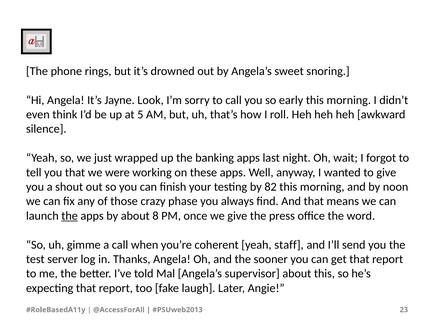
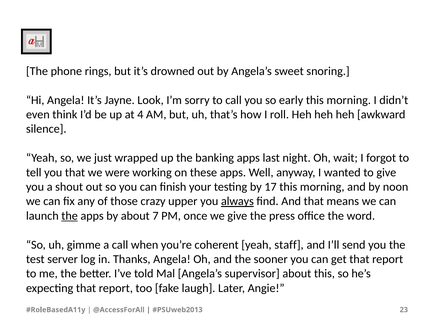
5: 5 -> 4 (140, 115)
82: 82 -> 17 (271, 187)
phase: phase -> upper (183, 202)
always underline: none -> present (237, 202)
8: 8 -> 7 (155, 216)
